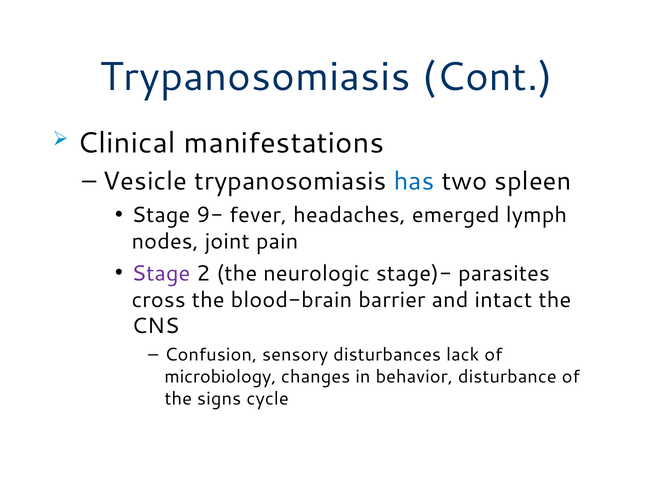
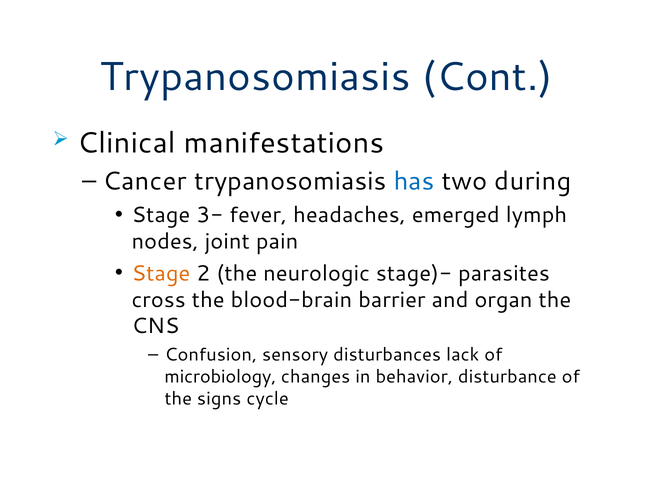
Vesicle: Vesicle -> Cancer (145, 181)
spleen: spleen -> during (533, 181)
9-: 9- -> 3- (210, 215)
Stage colour: purple -> orange (161, 273)
intact: intact -> organ (503, 300)
